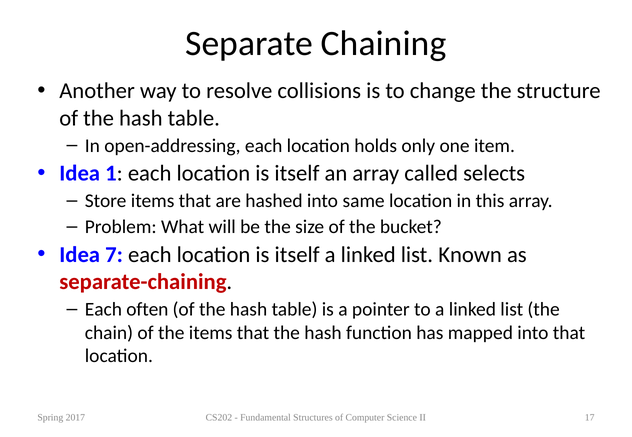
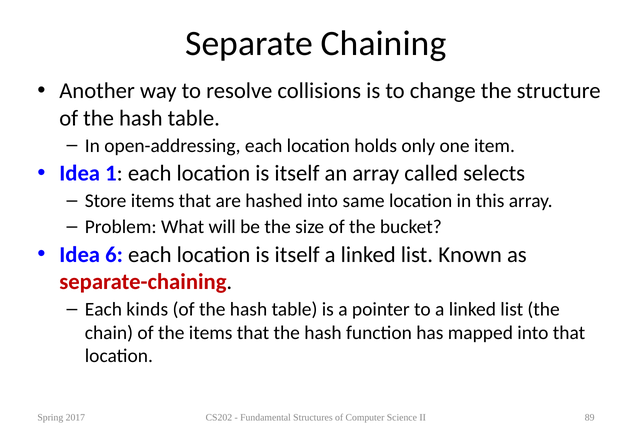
7: 7 -> 6 (114, 255)
often: often -> kinds (147, 310)
17: 17 -> 89 (590, 418)
